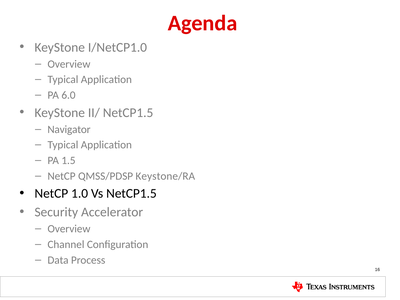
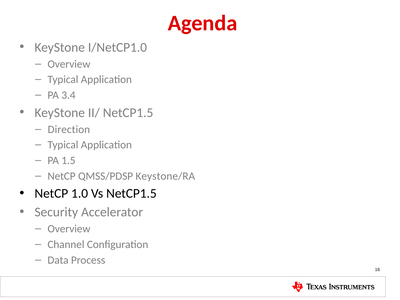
6.0: 6.0 -> 3.4 (68, 95)
Navigator: Navigator -> Direction (69, 129)
